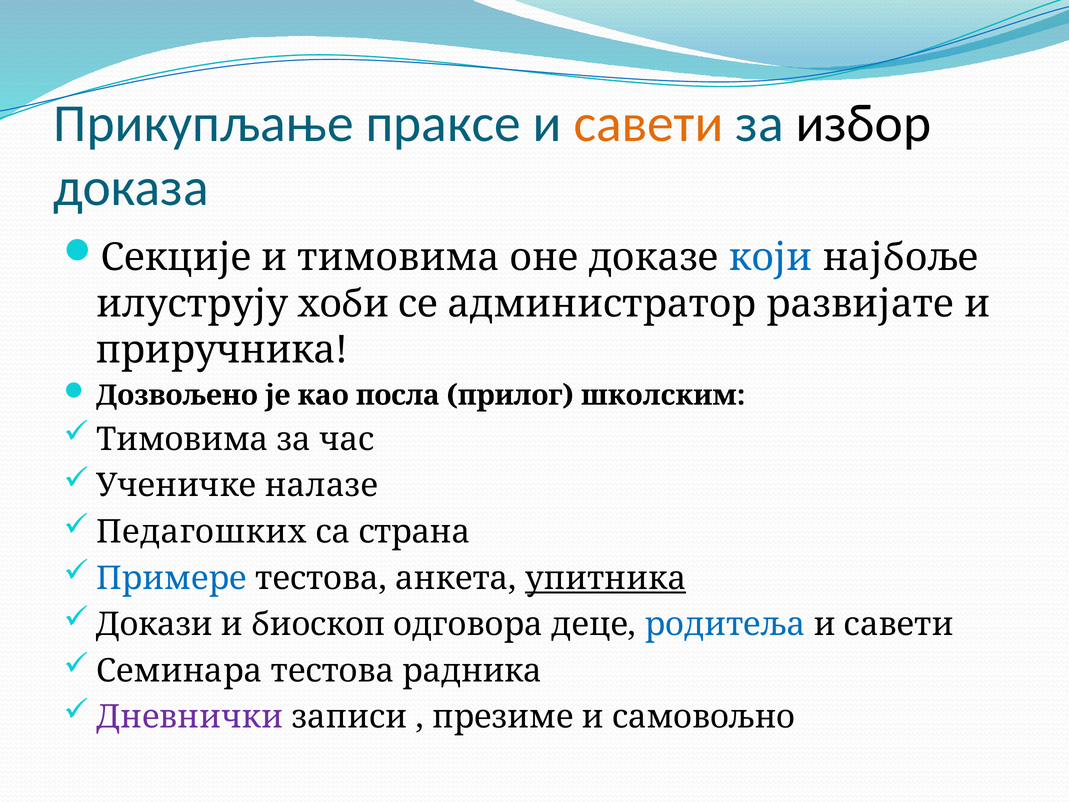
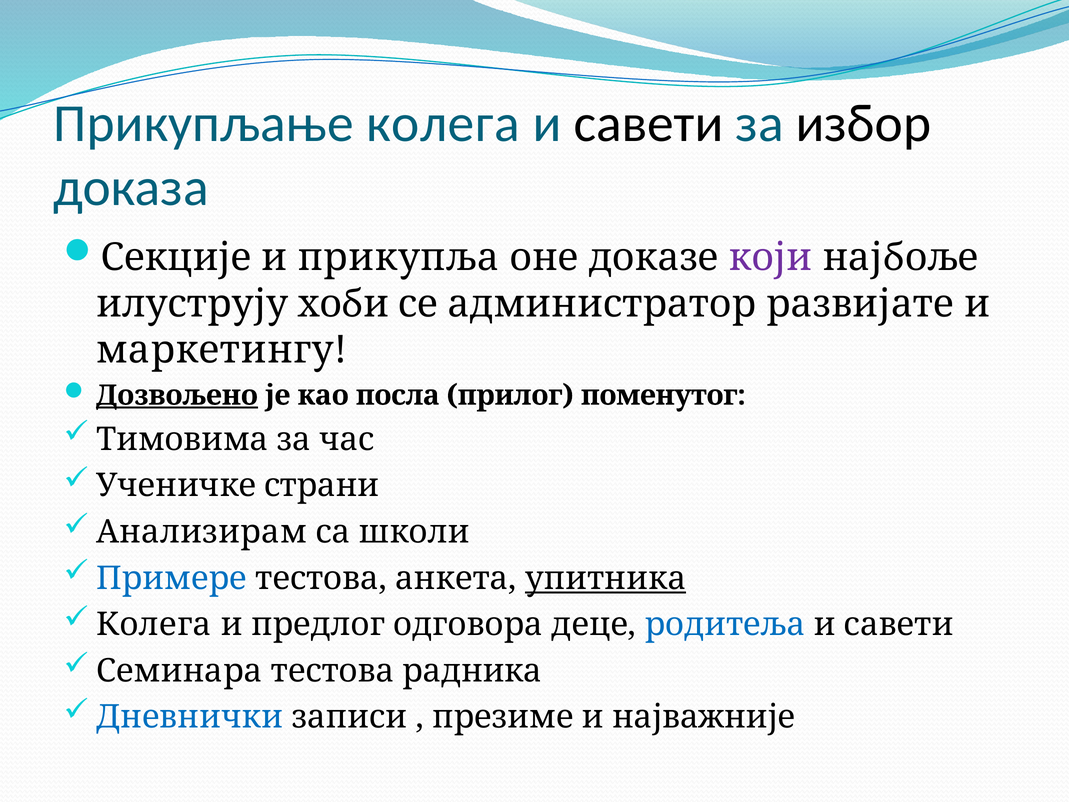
Прикупљање праксе: праксе -> колега (443, 123)
савети colour: orange -> black (648, 123)
и тимовима: тимовима -> прикупља (398, 257)
који colour: blue -> purple (771, 257)
приручника: приручника -> маркетингу (222, 350)
Дозвољено underline: none -> present (177, 395)
школским: школским -> поменутог (663, 395)
налазе: налазе -> страни (322, 485)
Педагошких: Педагошких -> Анализирам (202, 532)
страна: страна -> школи (414, 532)
Докази: Докази -> Колега (154, 624)
биоскоп: биоскоп -> предлог (318, 624)
Дневнички colour: purple -> blue (190, 717)
самовољно: самовољно -> најважније (704, 717)
